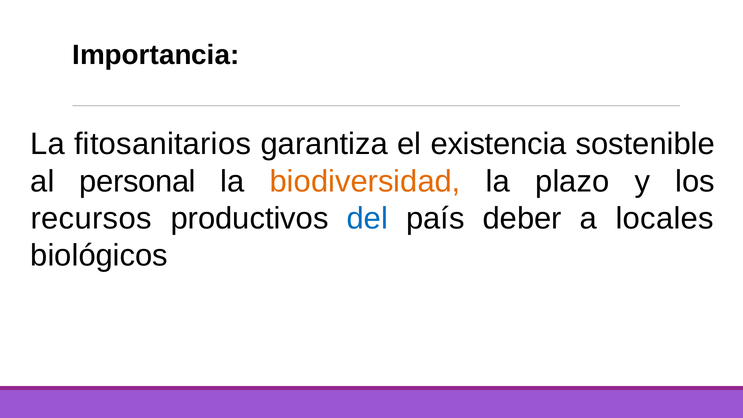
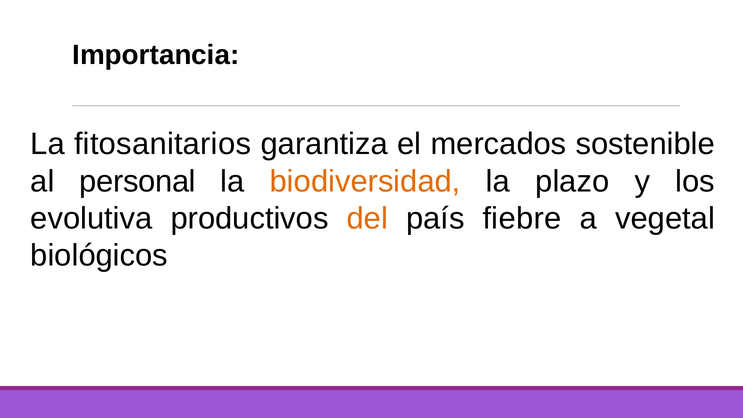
existencia: existencia -> mercados (499, 144)
recursos: recursos -> evolutiva (91, 219)
del colour: blue -> orange (367, 219)
deber: deber -> fiebre (522, 219)
locales: locales -> vegetal (665, 219)
